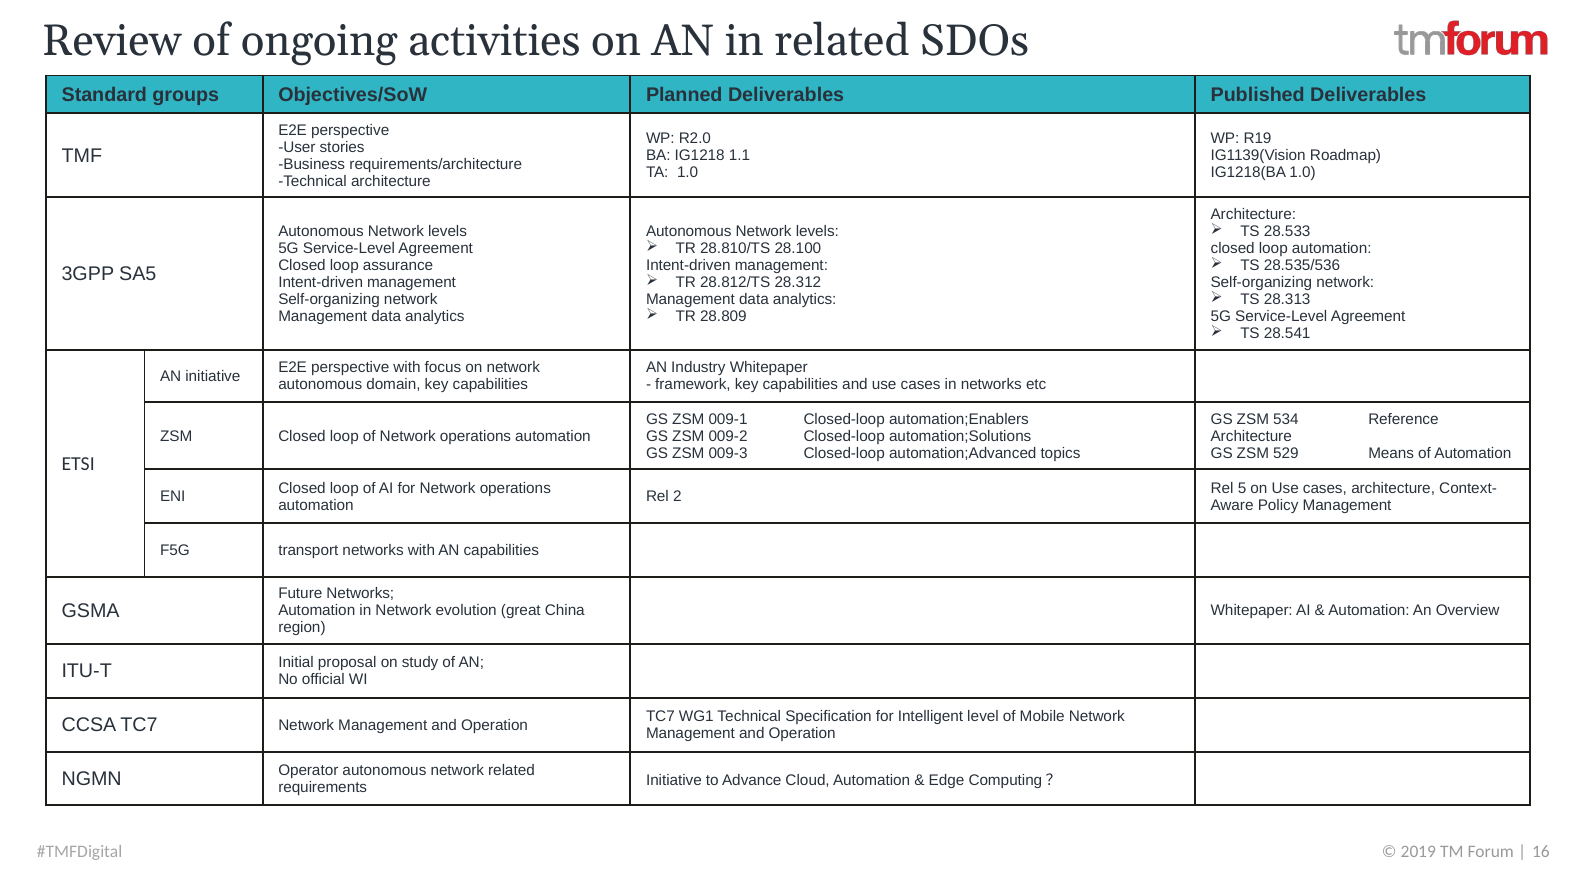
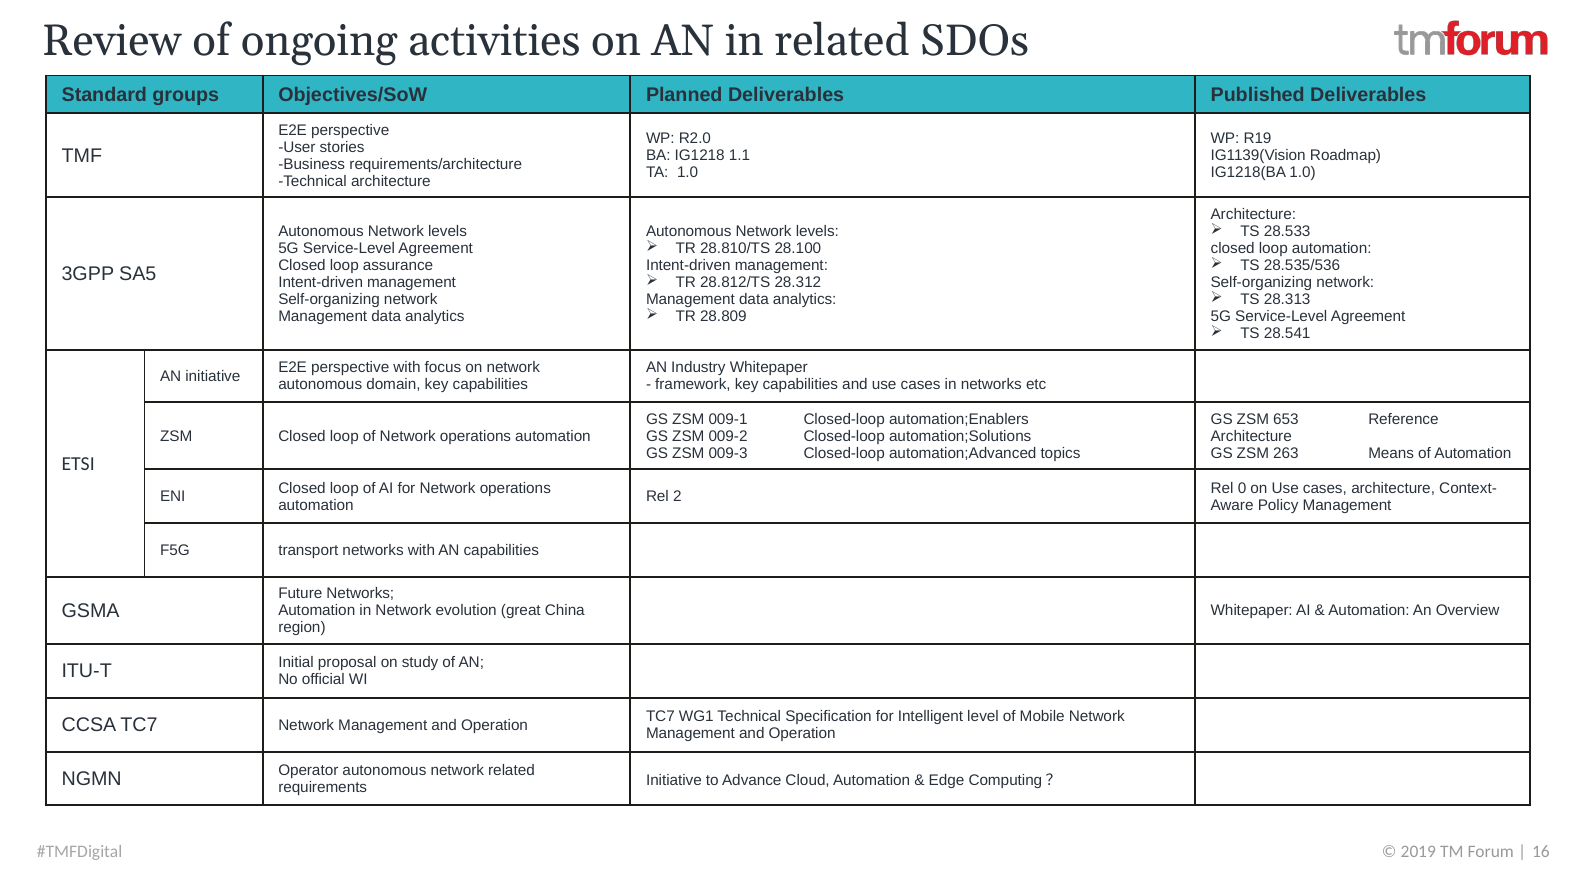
534: 534 -> 653 (1286, 419)
529: 529 -> 263 (1286, 453)
5: 5 -> 0 (1242, 488)
